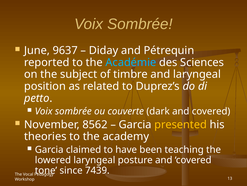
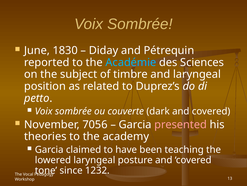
9637: 9637 -> 1830 (65, 50)
8562: 8562 -> 7056 (95, 124)
presented colour: yellow -> pink (181, 124)
7439: 7439 -> 1232 (97, 170)
